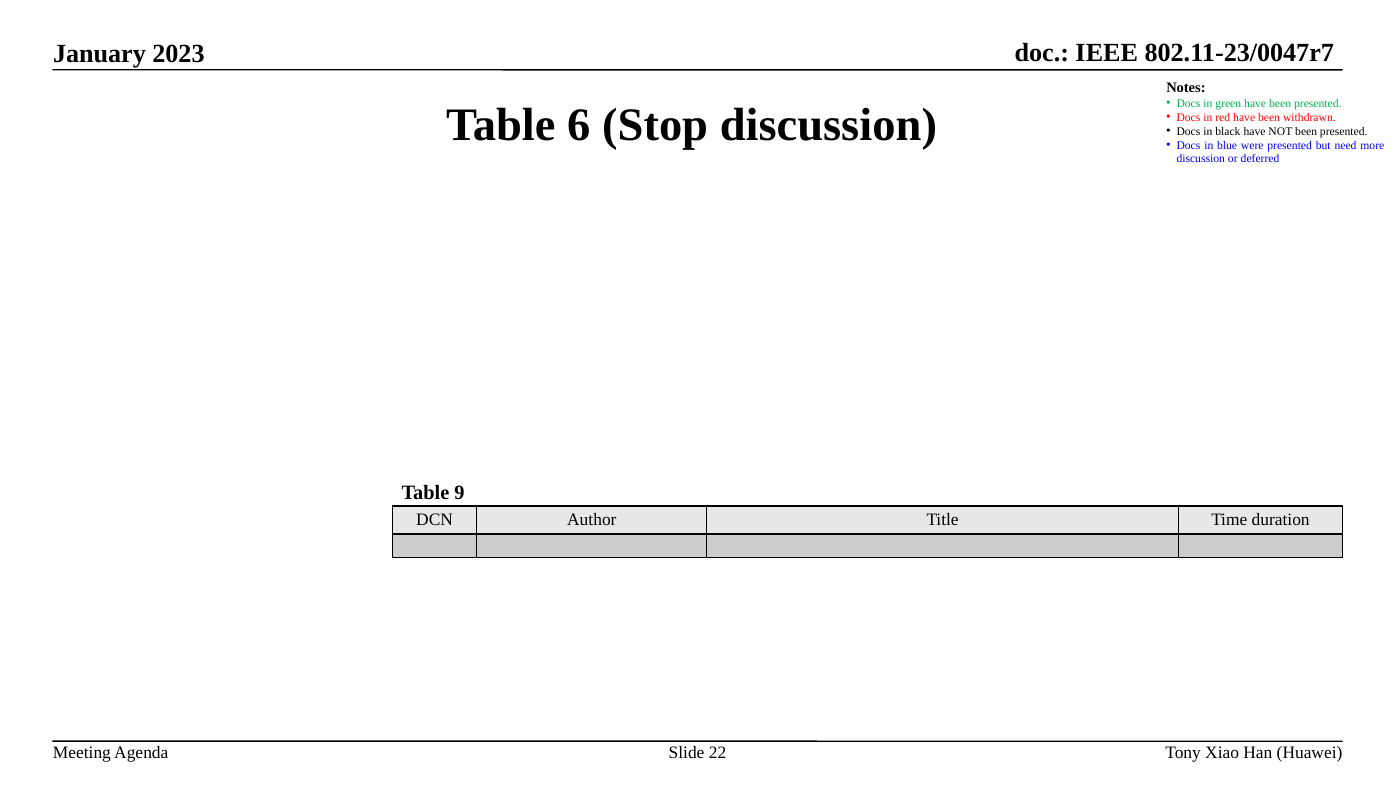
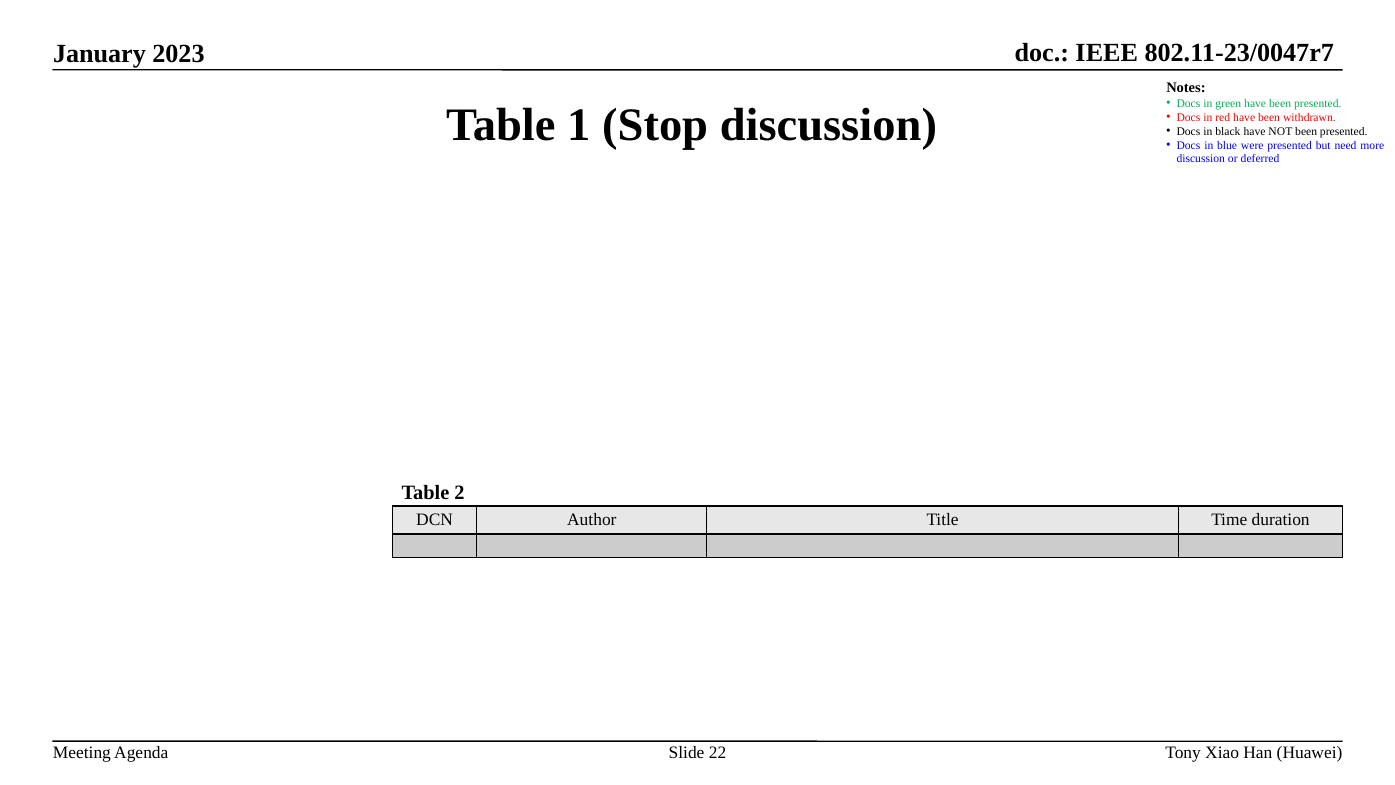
6: 6 -> 1 (579, 125)
9: 9 -> 2 (460, 492)
